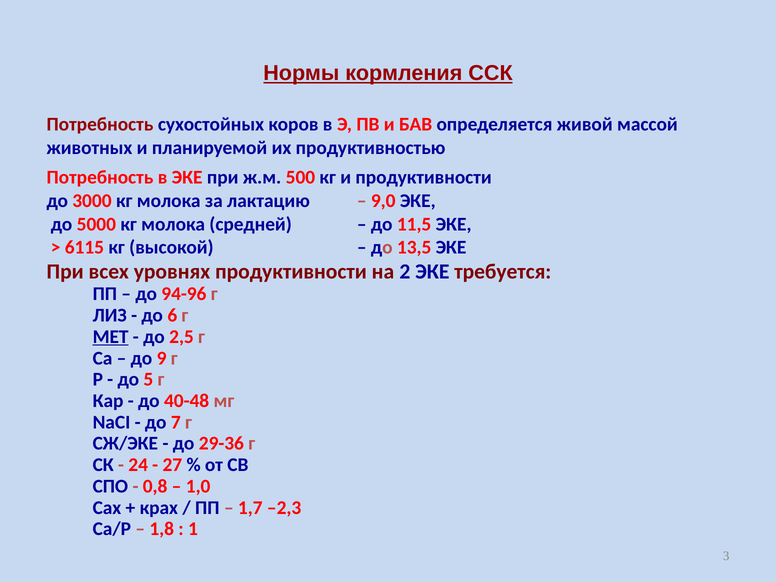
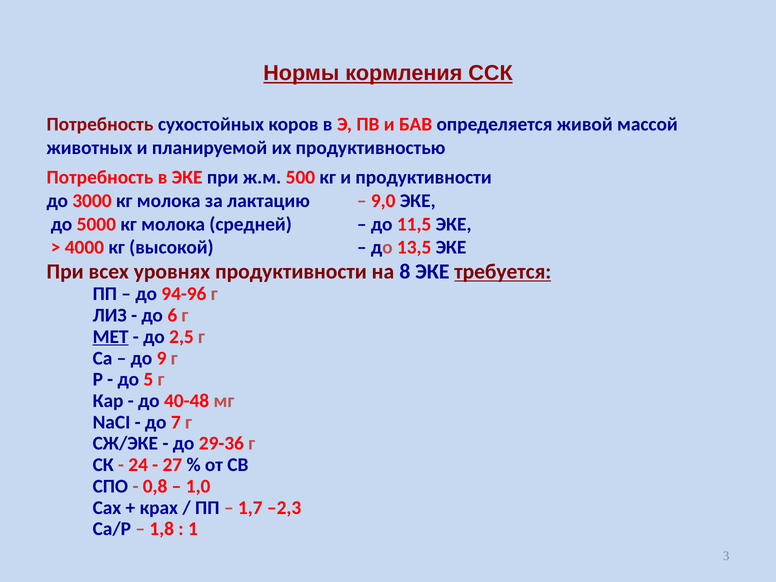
6115: 6115 -> 4000 (84, 247)
2: 2 -> 8 (405, 272)
требуется underline: none -> present (503, 272)
